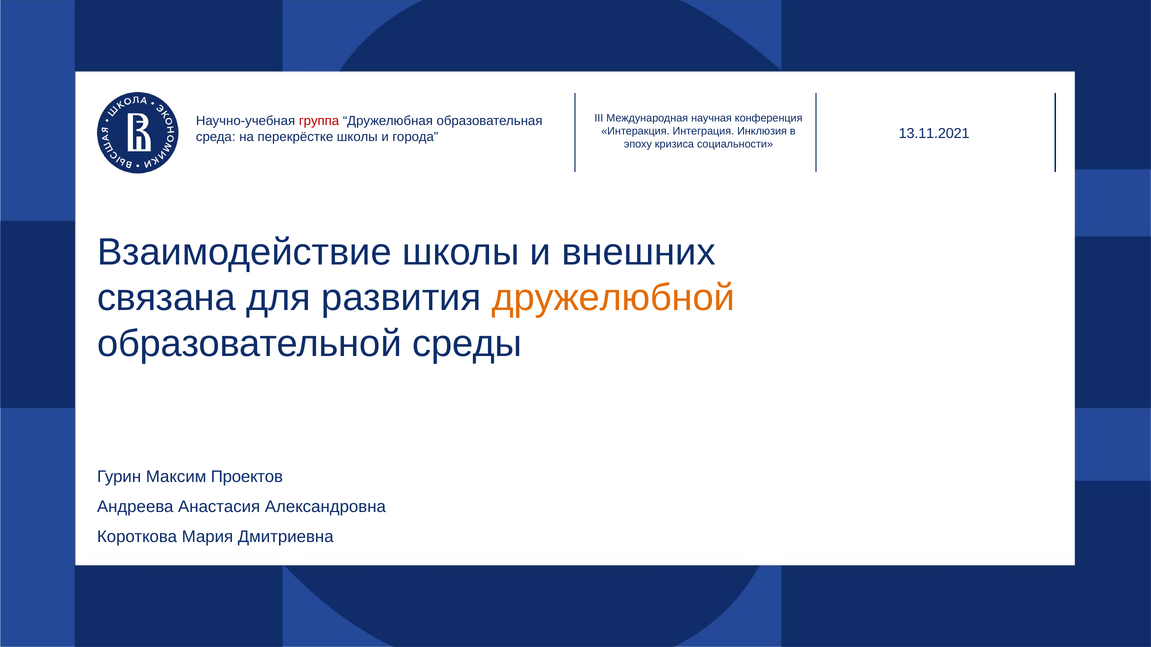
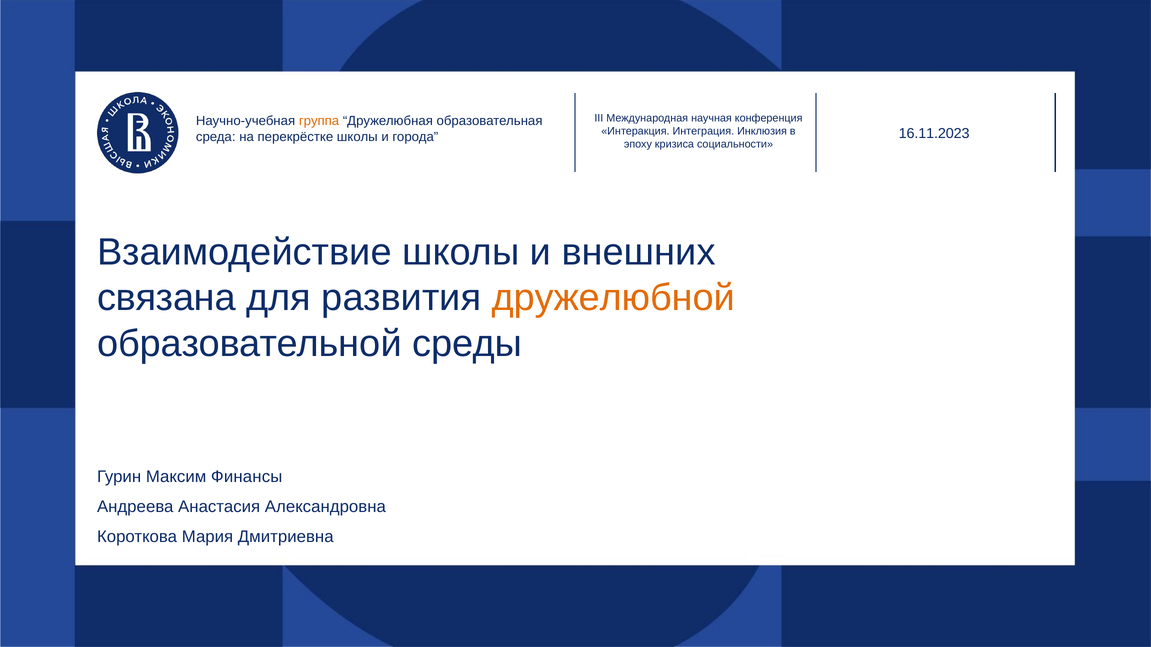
группа colour: red -> orange (319, 121)
13.11.2021: 13.11.2021 -> 16.11.2023 (934, 134)
Проектов: Проектов -> Финансы (247, 477)
